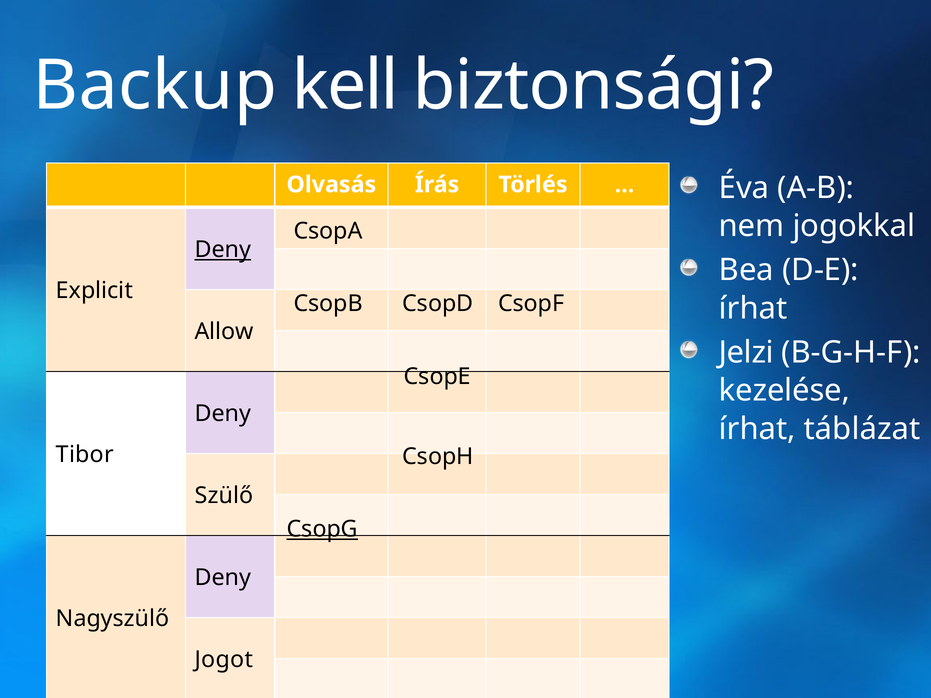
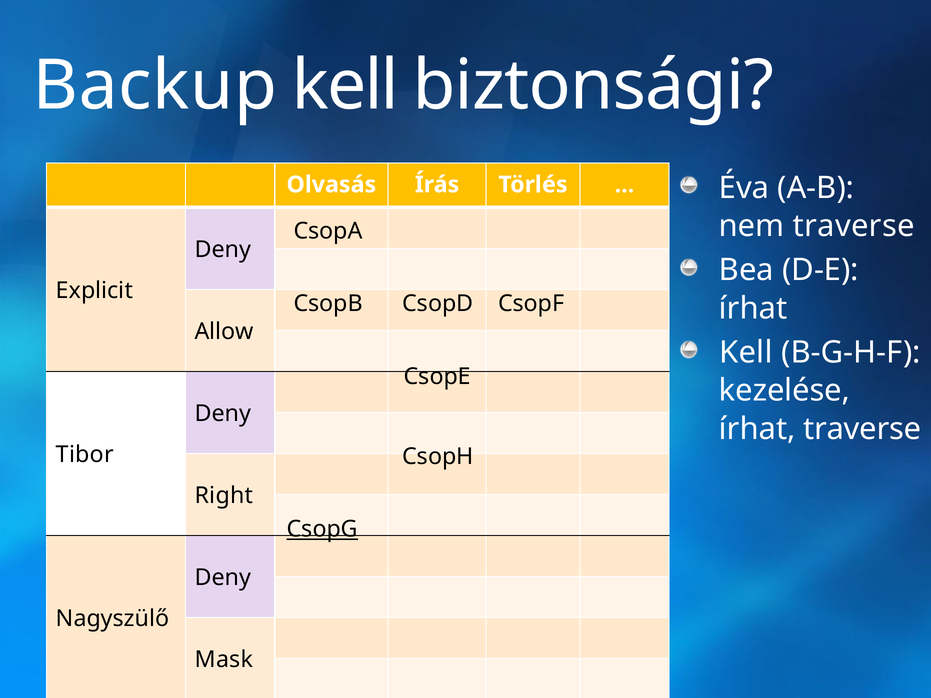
nem jogokkal: jogokkal -> traverse (854, 226)
Deny underline: present -> none (223, 250)
Jelzi: Jelzi -> Kell (746, 353)
írhat táblázat: táblázat -> traverse (862, 429)
Szülő: Szülő -> Right (224, 496)
Jogot: Jogot -> Mask (224, 660)
